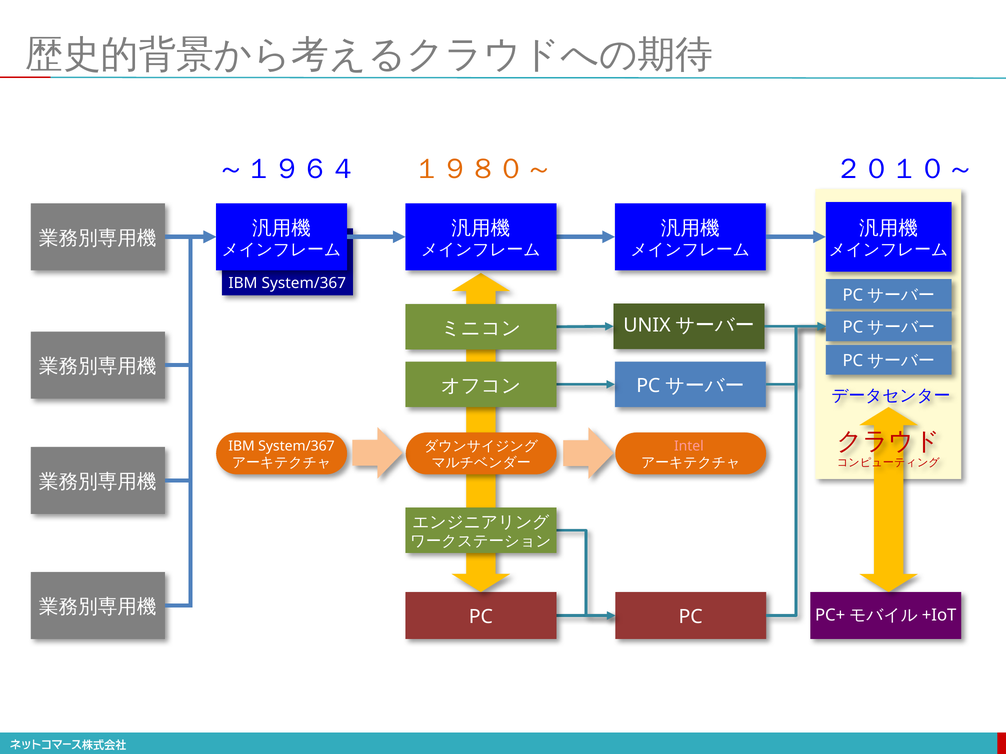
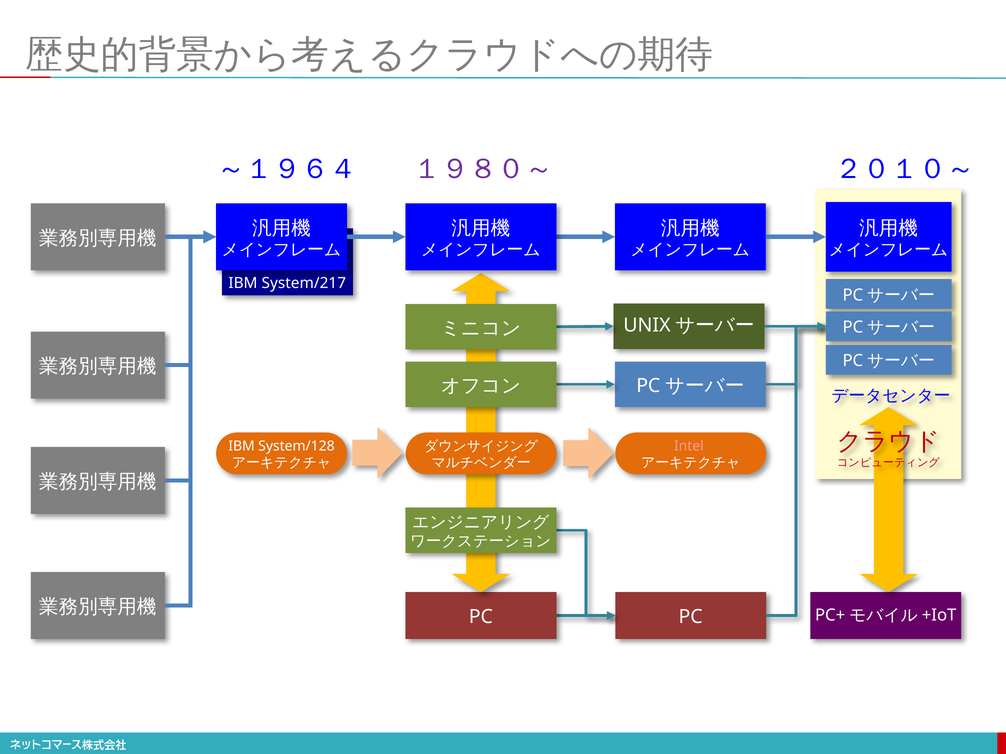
１９８０～ colour: orange -> purple (483, 169)
System/367: System/367 -> System/217 (304, 283)
System/367: System/367 -> System/128 (296, 446)
